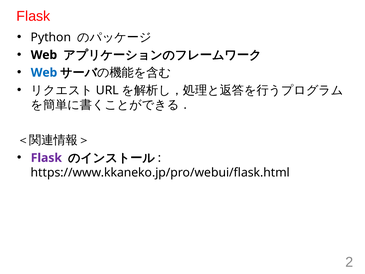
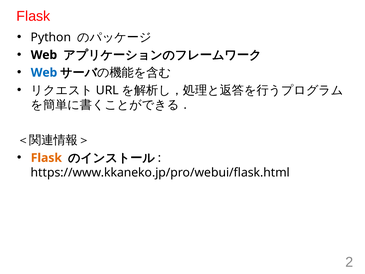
Flask colour: purple -> orange (46, 158)
